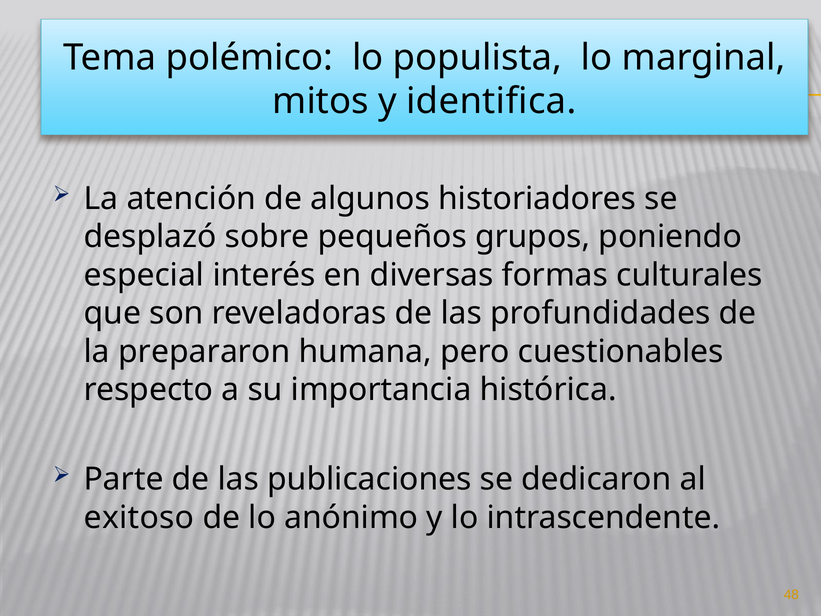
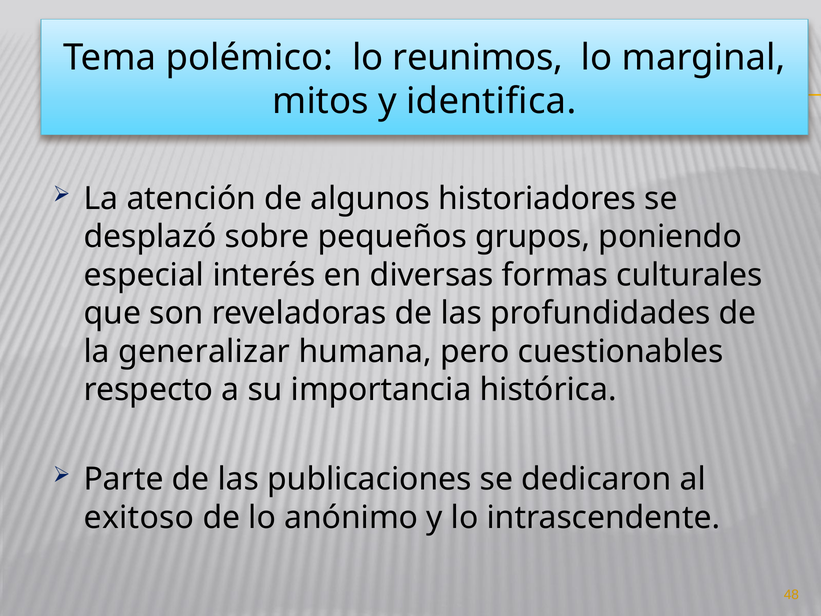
populista: populista -> reunimos (478, 58)
prepararon: prepararon -> generalizar (204, 352)
